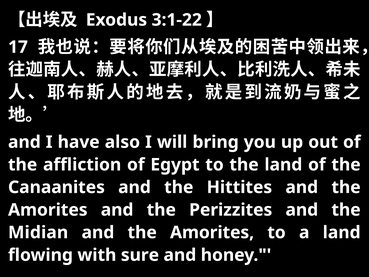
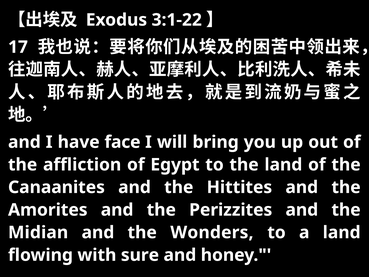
also: also -> face (122, 142)
Amorites: Amorites -> Wonders (212, 232)
